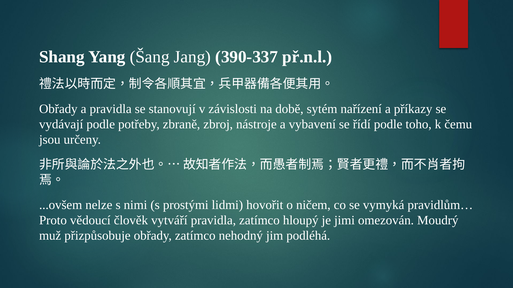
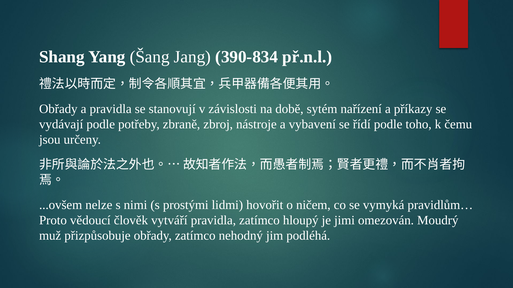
390-337: 390-337 -> 390-834 (247, 57)
